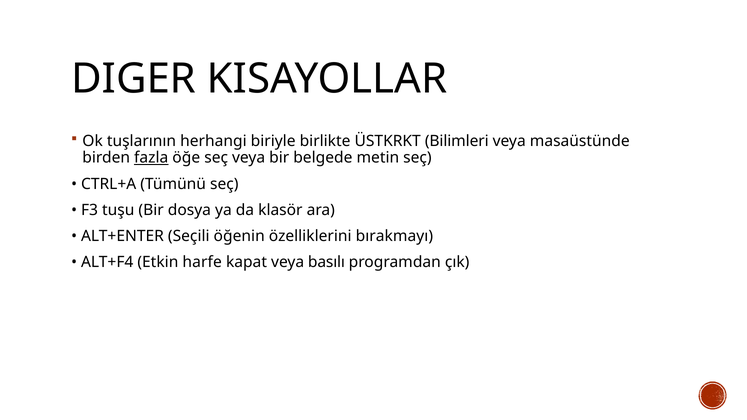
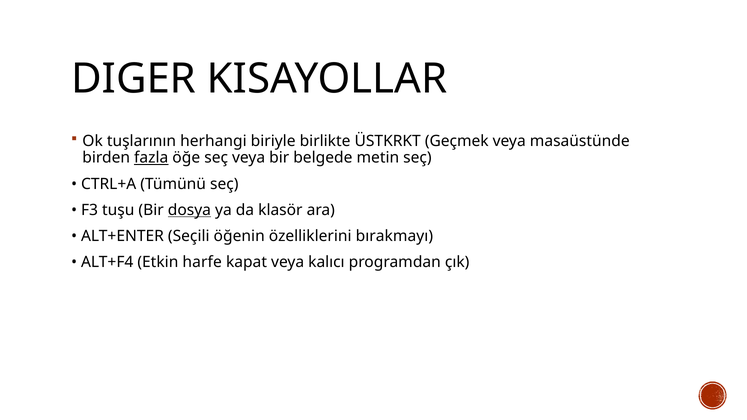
Bilimleri: Bilimleri -> Geçmek (457, 141)
dosya underline: none -> present (189, 210)
basılı: basılı -> kalıcı (326, 262)
